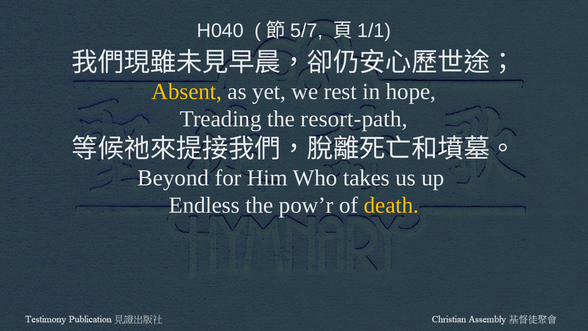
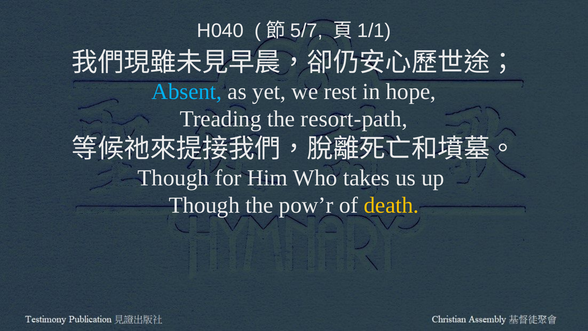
Absent colour: yellow -> light blue (187, 92)
Beyond: Beyond -> Though (173, 178)
Endless: Endless -> Though (204, 205)
